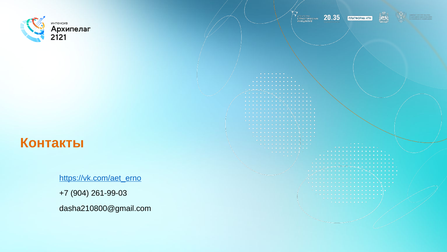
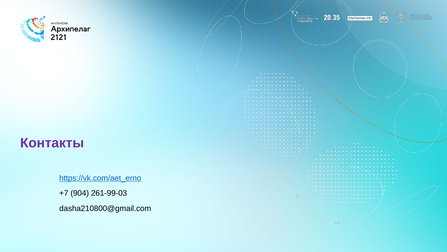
Контакты colour: orange -> purple (52, 143)
